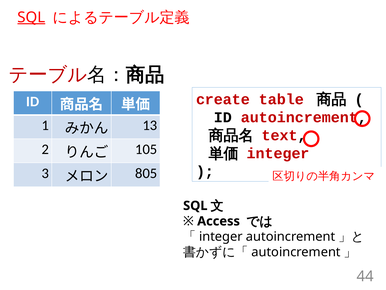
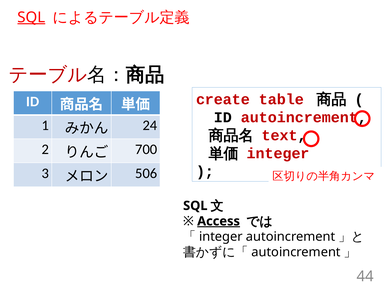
13: 13 -> 24 (150, 125)
105: 105 -> 700 (146, 149)
805: 805 -> 506 (146, 173)
Access underline: none -> present (219, 221)
